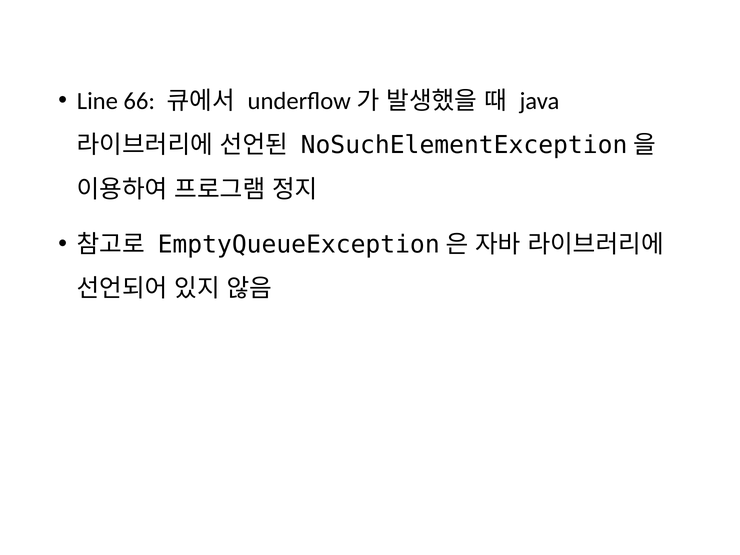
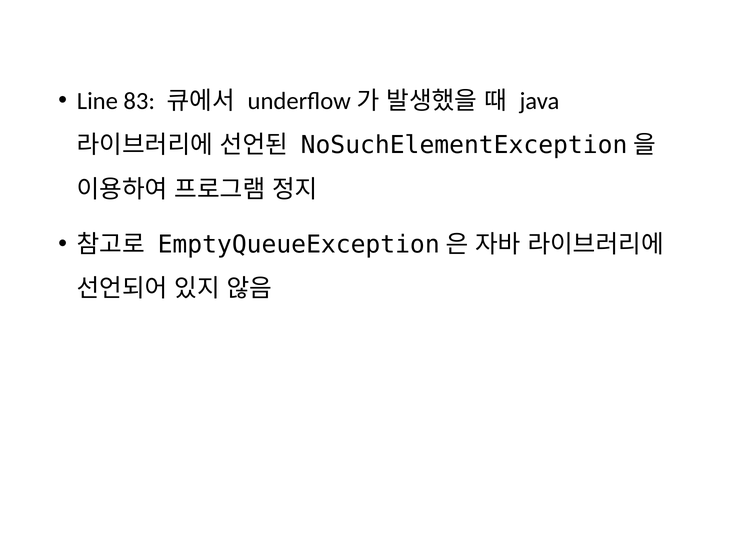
66: 66 -> 83 (139, 101)
